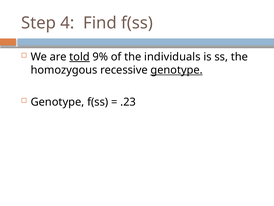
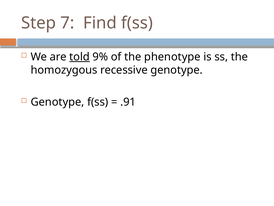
4: 4 -> 7 (67, 23)
individuals: individuals -> phenotype (172, 57)
genotype underline: present -> none (177, 70)
.23: .23 -> .91 (128, 102)
